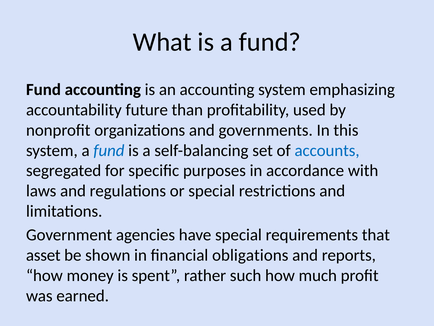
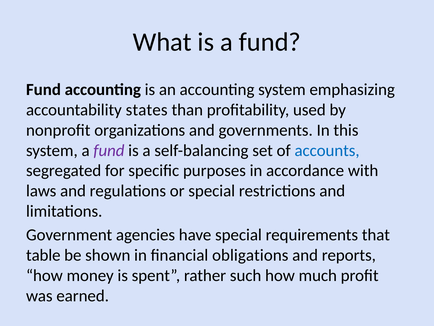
future: future -> states (147, 110)
fund colour: blue -> purple (109, 150)
asset: asset -> table (43, 255)
